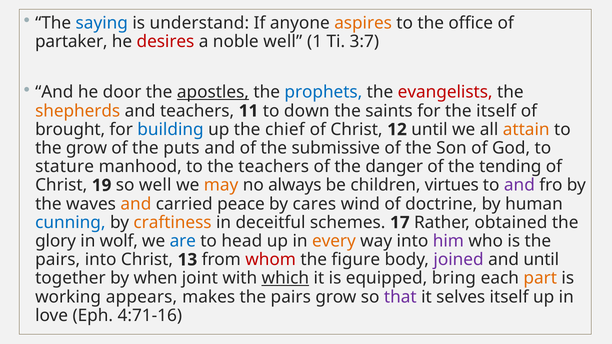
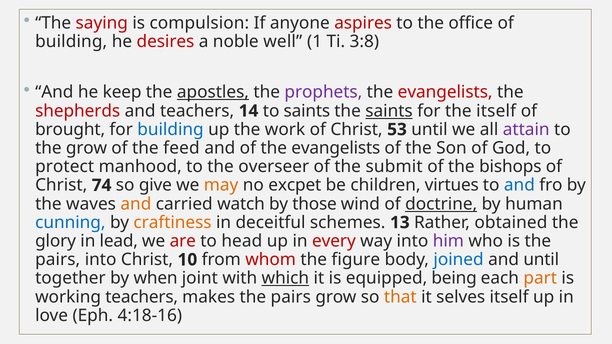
saying colour: blue -> red (102, 23)
understand: understand -> compulsion (199, 23)
aspires colour: orange -> red (363, 23)
partaker: partaker -> building (71, 42)
3:7: 3:7 -> 3:8 (364, 42)
door: door -> keep (122, 92)
prophets colour: blue -> purple (323, 92)
shepherds colour: orange -> red (78, 111)
11: 11 -> 14 (249, 111)
to down: down -> saints (307, 111)
saints underline: none -> present (389, 111)
chief: chief -> work (285, 130)
12: 12 -> 53 (397, 130)
attain colour: orange -> purple (526, 130)
puts: puts -> feed (181, 148)
of the submissive: submissive -> evangelists (336, 148)
stature: stature -> protect (65, 167)
the teachers: teachers -> overseer (274, 167)
danger: danger -> submit (394, 167)
tending: tending -> bishops (510, 167)
19: 19 -> 74 (102, 185)
so well: well -> give (155, 185)
always: always -> excpet (295, 185)
and colour: purple -> blue (519, 185)
peace: peace -> watch (241, 204)
cares: cares -> those (315, 204)
doctrine underline: none -> present (441, 204)
17: 17 -> 13 (400, 223)
wolf: wolf -> lead (119, 241)
are colour: blue -> red (183, 241)
every colour: orange -> red (334, 241)
13: 13 -> 10 (187, 260)
joined colour: purple -> blue (459, 260)
bring: bring -> being (454, 278)
working appears: appears -> teachers (142, 297)
that colour: purple -> orange (400, 297)
4:71-16: 4:71-16 -> 4:18-16 (150, 316)
